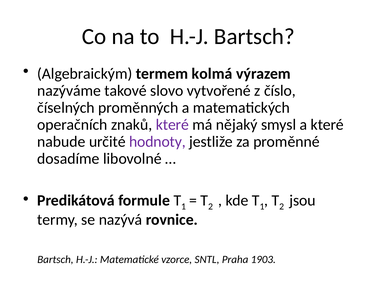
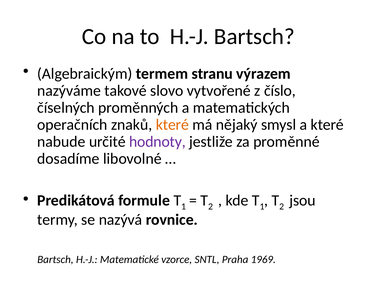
kolmá: kolmá -> stranu (212, 74)
které colour: purple -> orange (172, 125)
1903: 1903 -> 1969 (263, 259)
